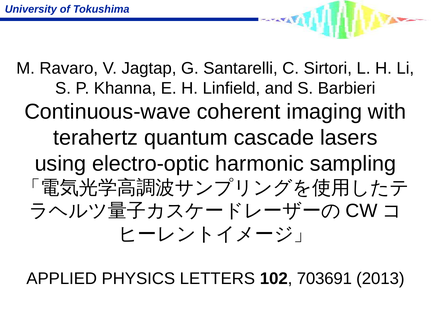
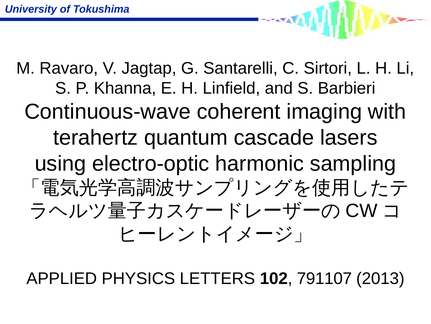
703691: 703691 -> 791107 (324, 278)
